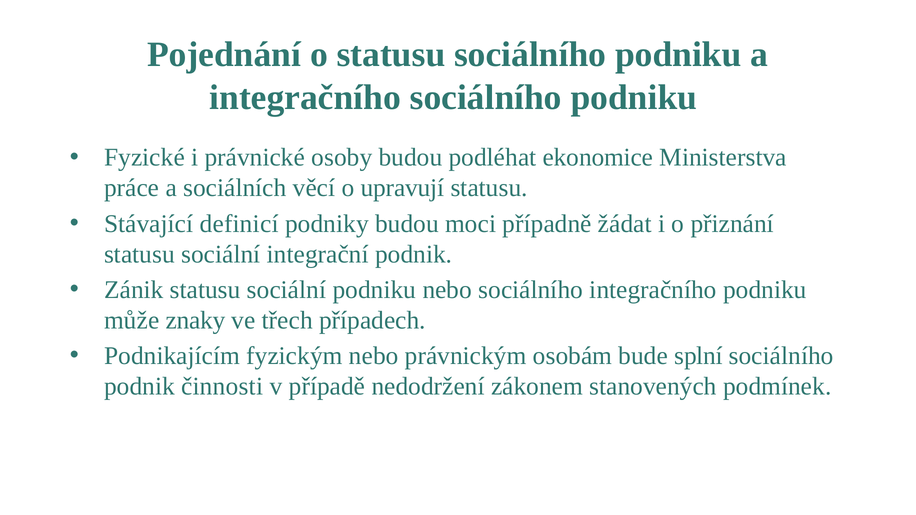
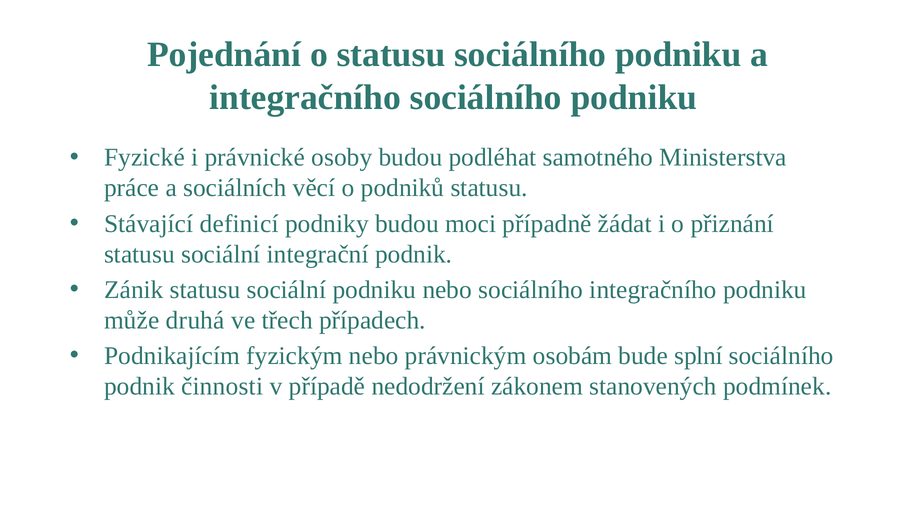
ekonomice: ekonomice -> samotného (598, 158)
upravují: upravují -> podniků (403, 188)
znaky: znaky -> druhá (195, 321)
